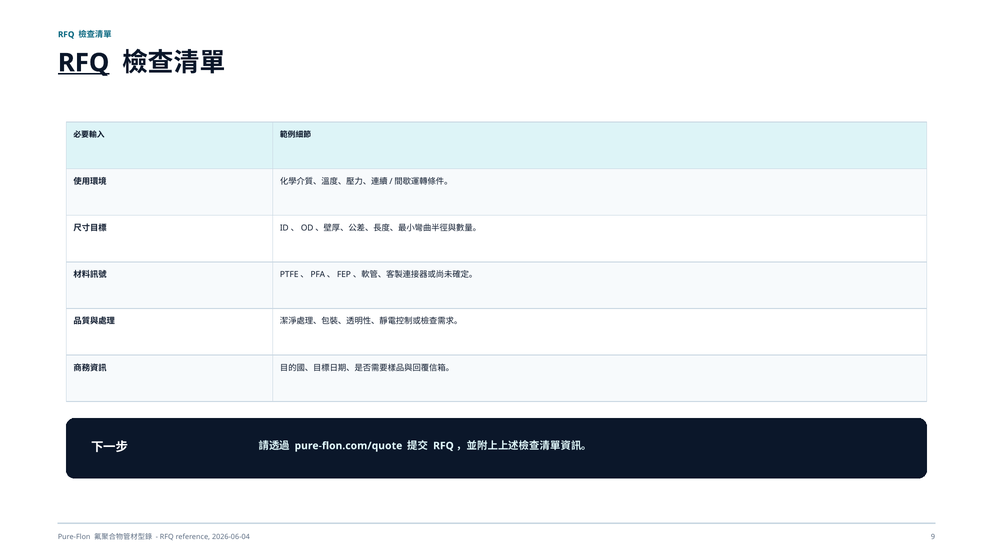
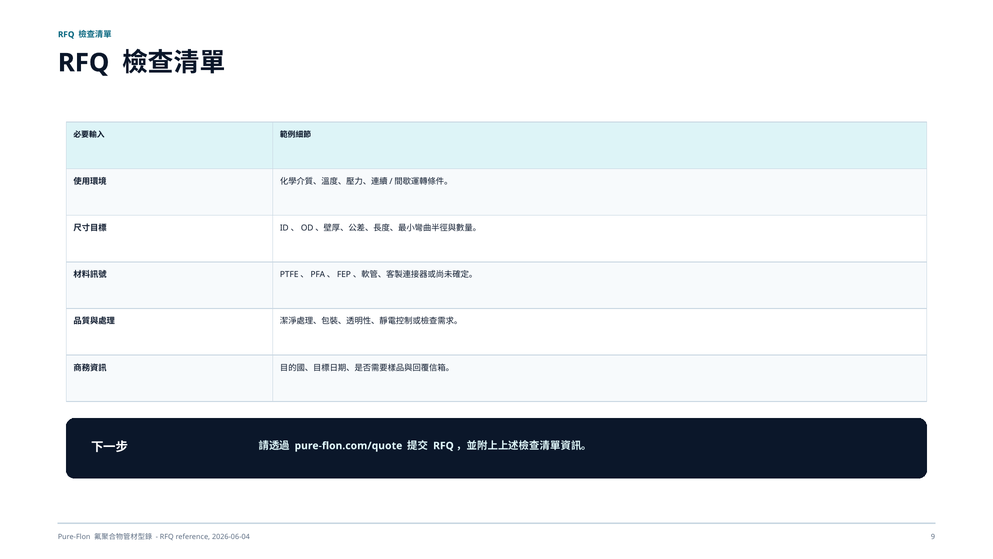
RFQ underline: present -> none (84, 63)
